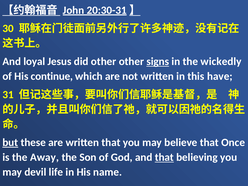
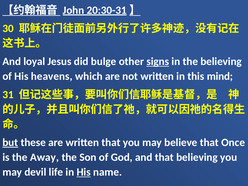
did other: other -> bulge (104, 62)
the wickedly: wickedly -> believing (221, 62)
continue: continue -> heavens (52, 76)
have: have -> mind (220, 76)
that underline: present -> none (164, 157)
His underline: none -> present (84, 172)
